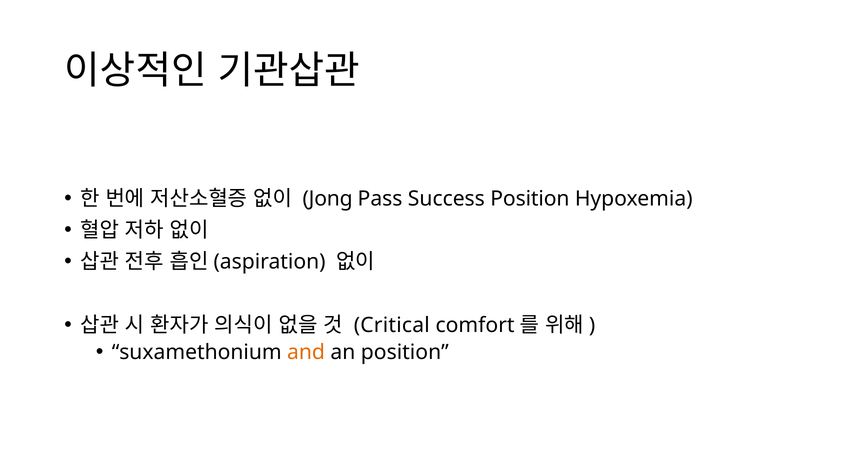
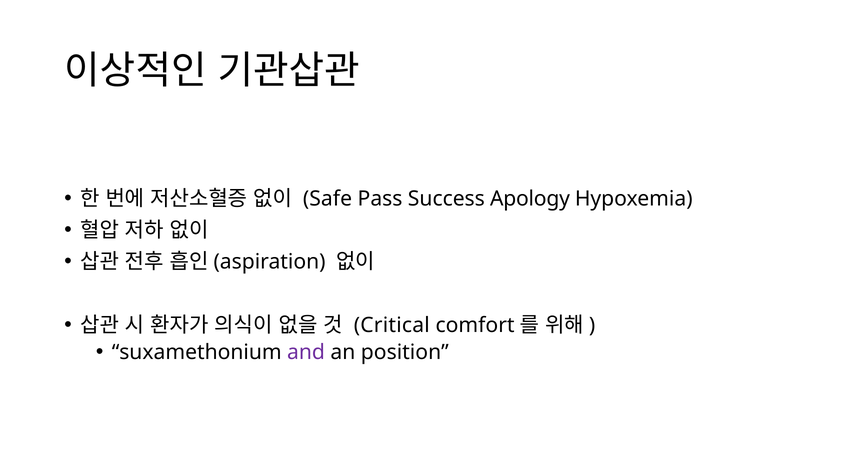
Jong: Jong -> Safe (328, 199)
Success Position: Position -> Apology (530, 199)
and colour: orange -> purple (306, 352)
